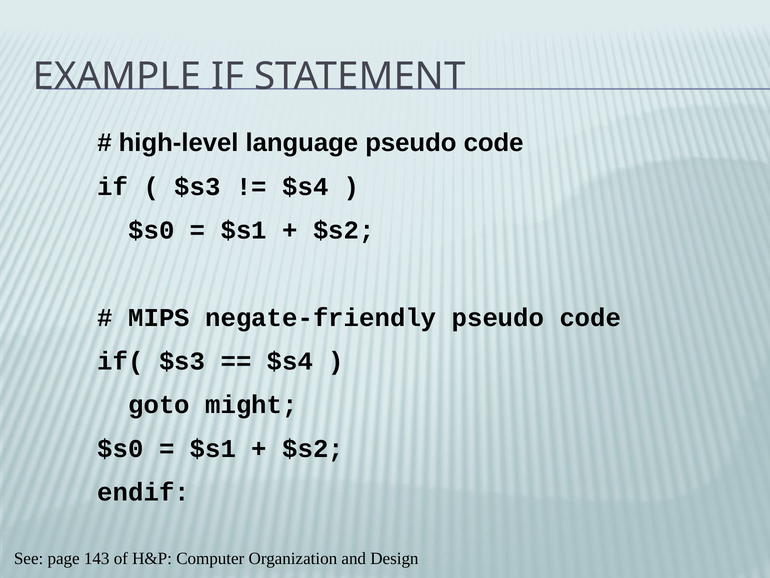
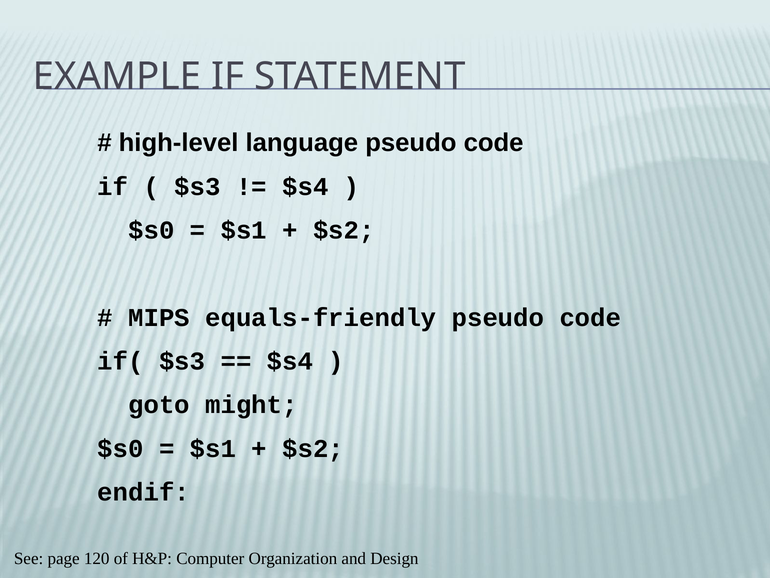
negate-friendly: negate-friendly -> equals-friendly (321, 317)
143: 143 -> 120 (97, 558)
